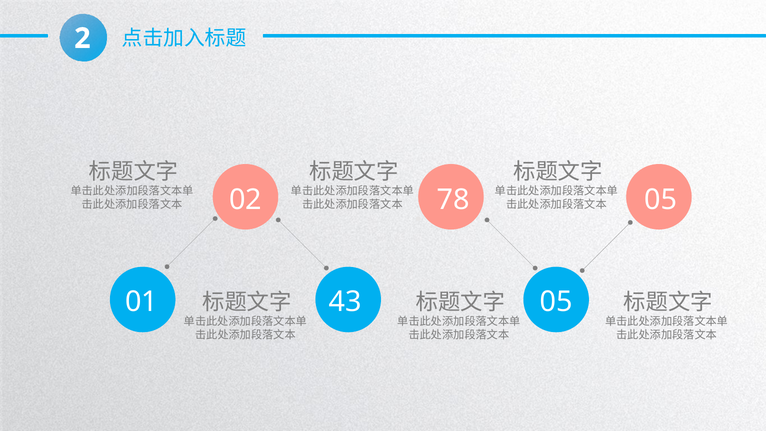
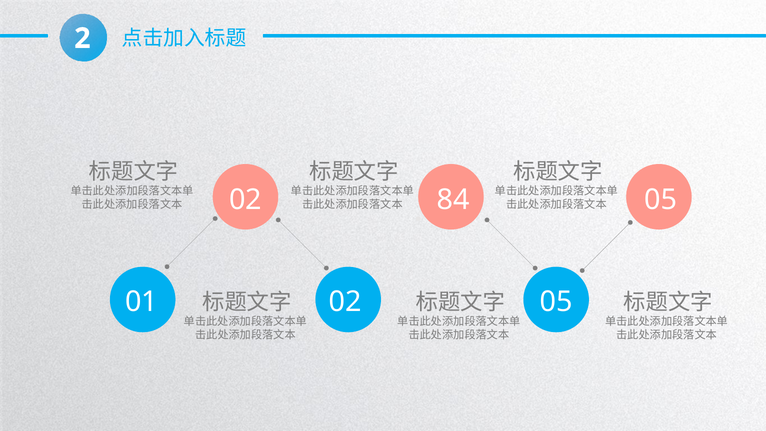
78: 78 -> 84 (453, 200)
01 43: 43 -> 02 (345, 302)
